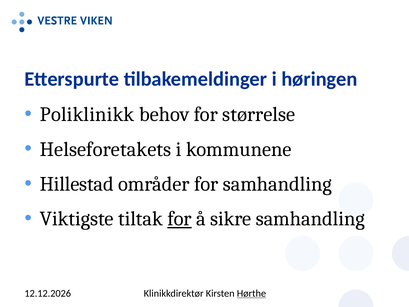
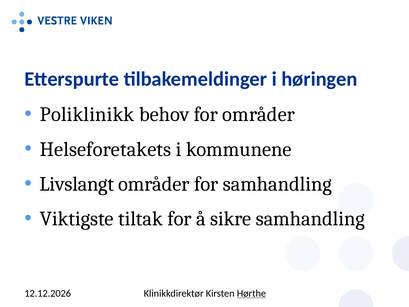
for størrelse: størrelse -> områder (259, 114)
Hillestad: Hillestad -> Livslangt (77, 184)
for underline: present -> none (180, 219)
